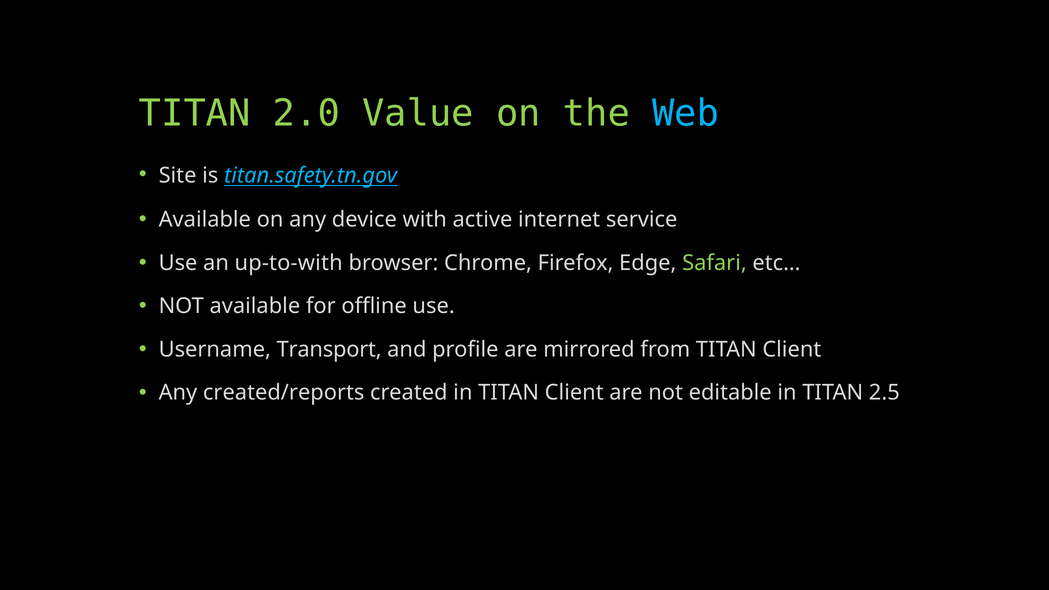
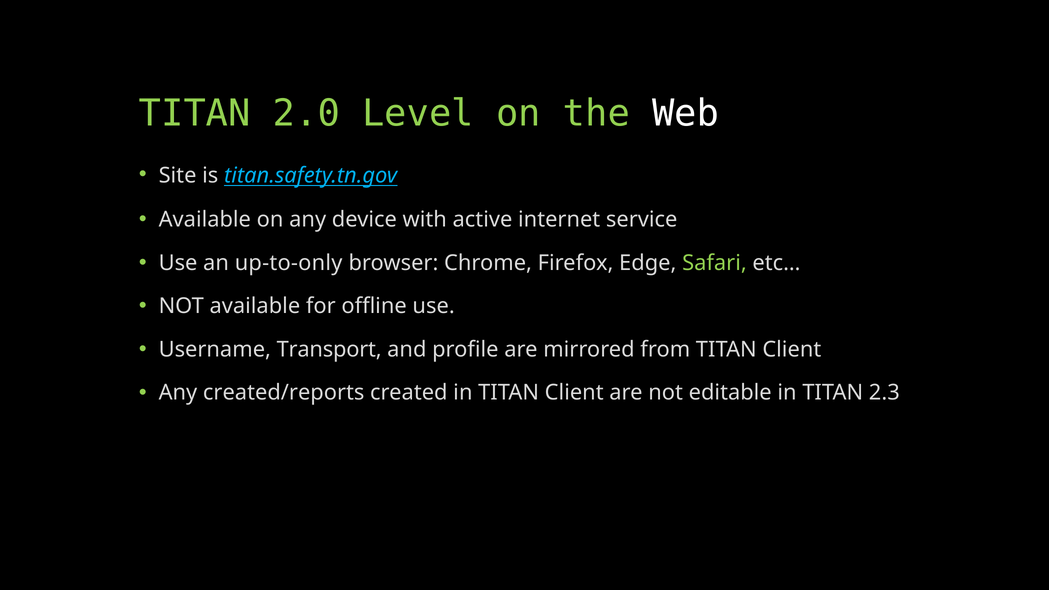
Value: Value -> Level (418, 113)
Web colour: light blue -> white (686, 113)
up-to-with: up-to-with -> up-to-only (289, 263)
2.5: 2.5 -> 2.3 (884, 393)
